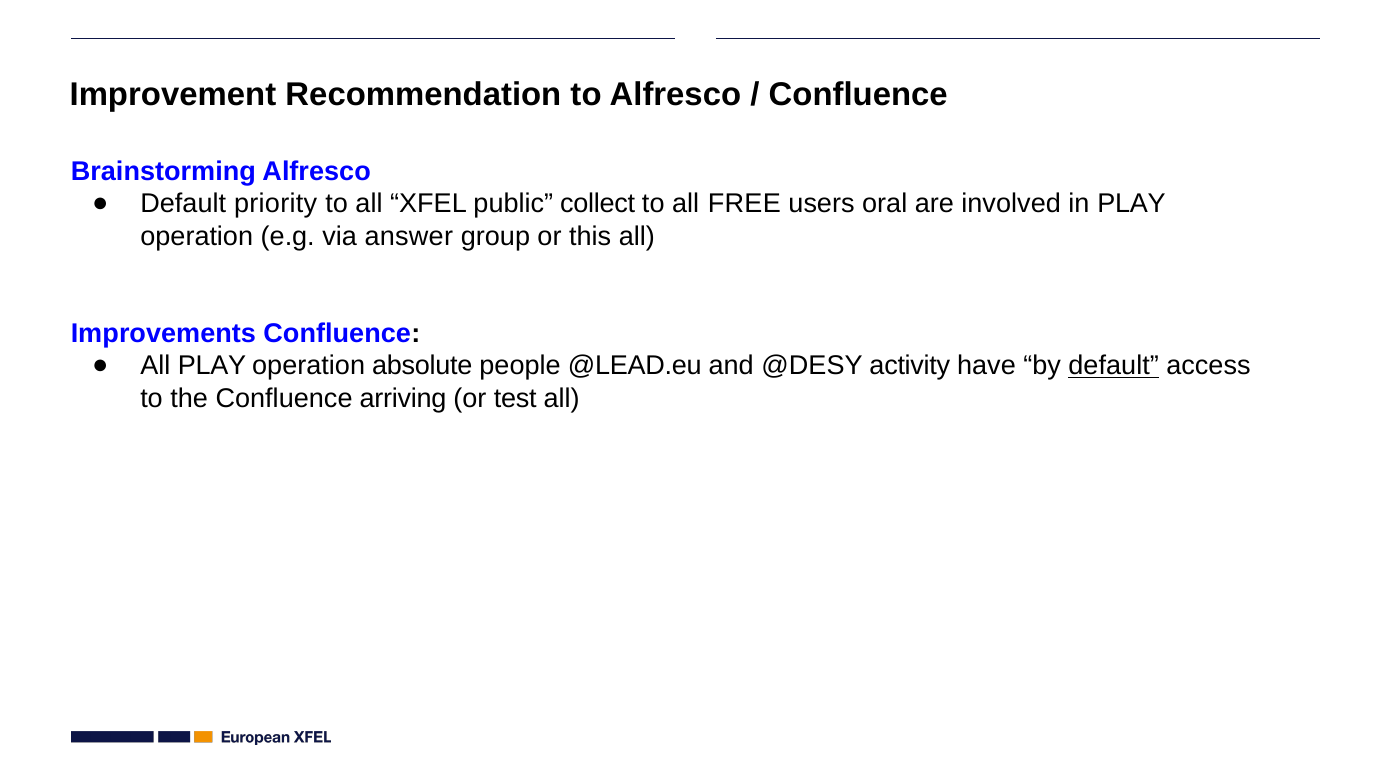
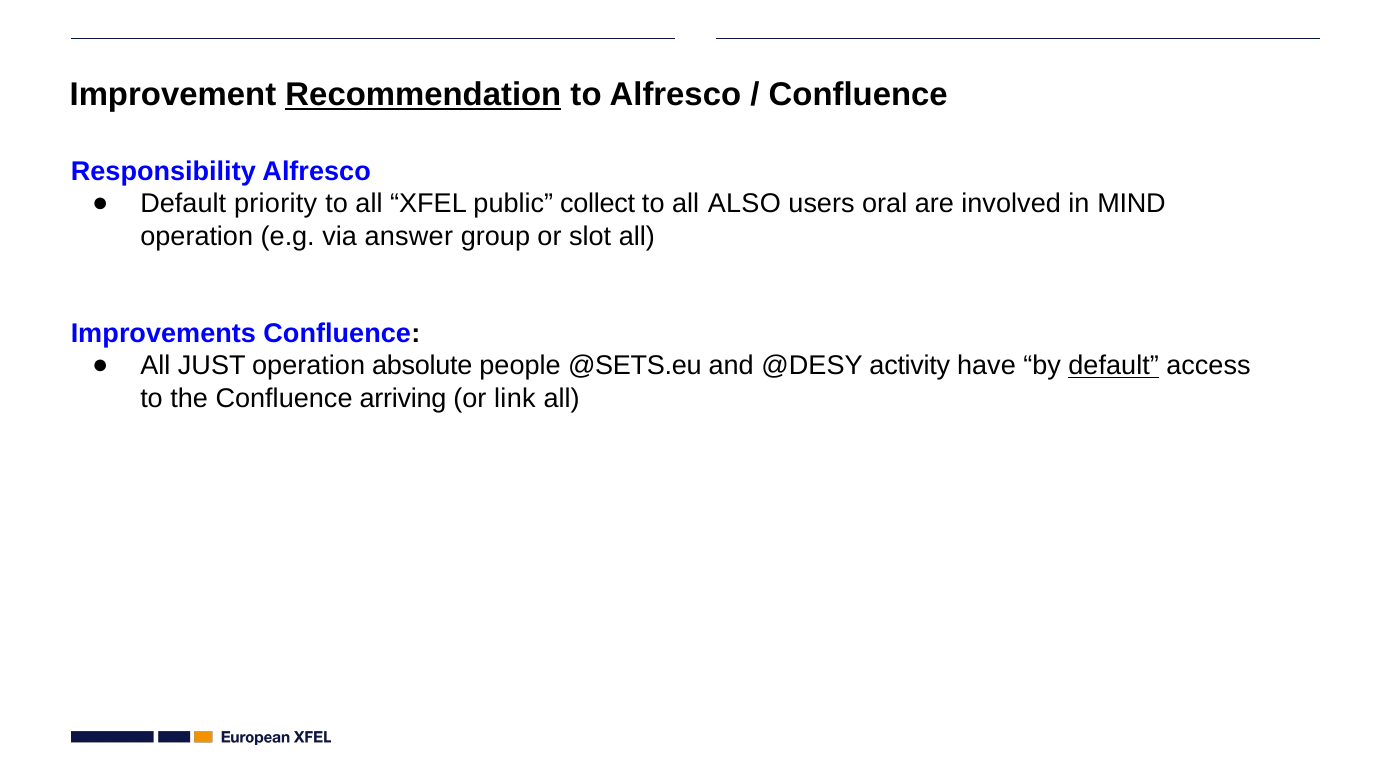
Recommendation underline: none -> present (423, 94)
Brainstorming: Brainstorming -> Responsibility (163, 171)
FREE: FREE -> ALSO (744, 204)
in PLAY: PLAY -> MIND (1132, 204)
this: this -> slot (590, 236)
All PLAY: PLAY -> JUST (212, 366)
@LEAD.eu: @LEAD.eu -> @SETS.eu (635, 366)
test: test -> link (515, 399)
